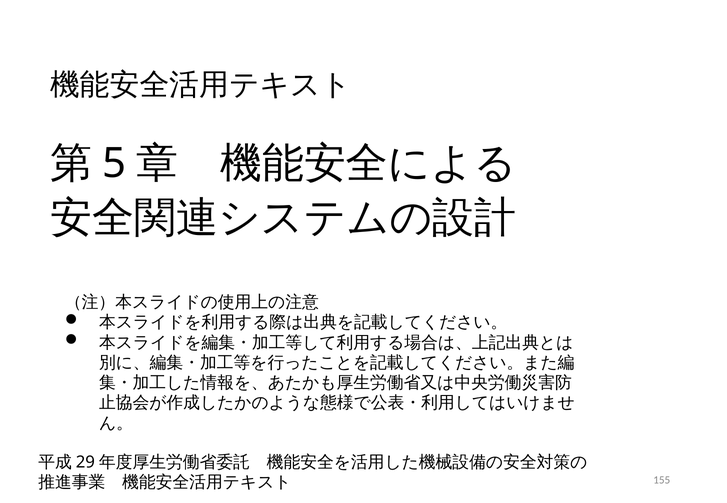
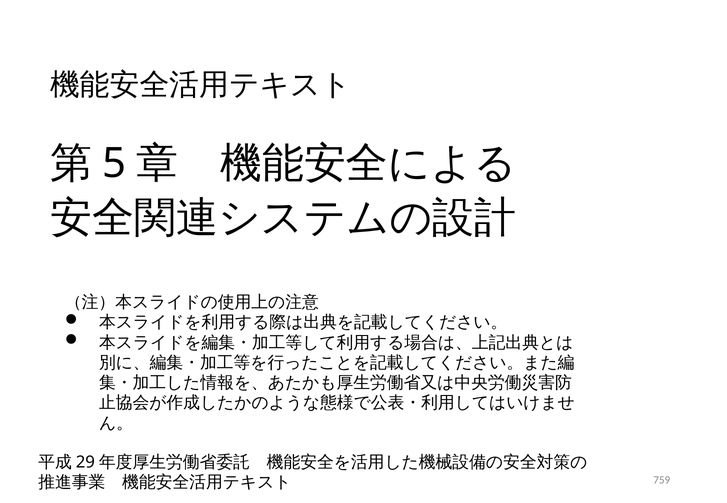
155: 155 -> 759 (662, 481)
